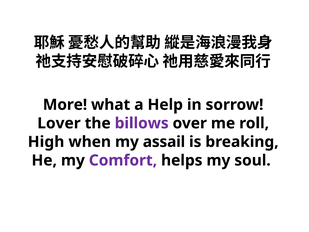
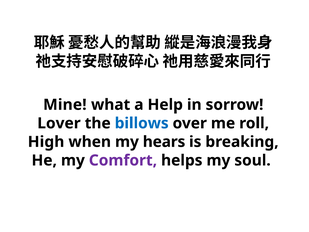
More: More -> Mine (65, 105)
billows colour: purple -> blue (142, 123)
assail: assail -> hears (164, 142)
